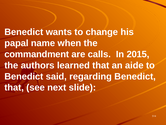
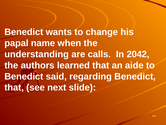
commandment: commandment -> understanding (37, 54)
2015: 2015 -> 2042 (138, 54)
